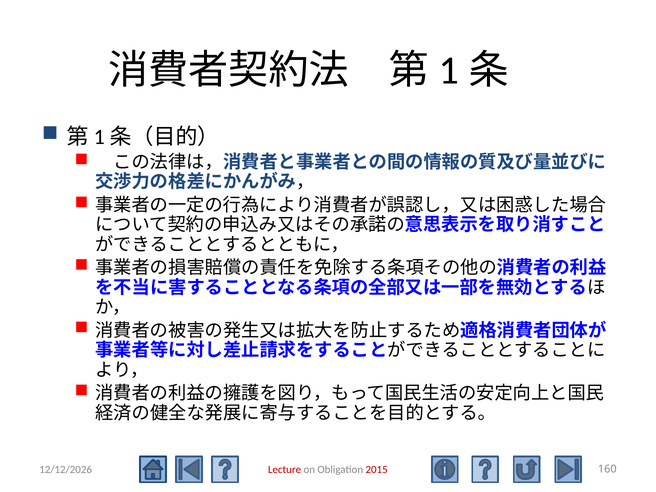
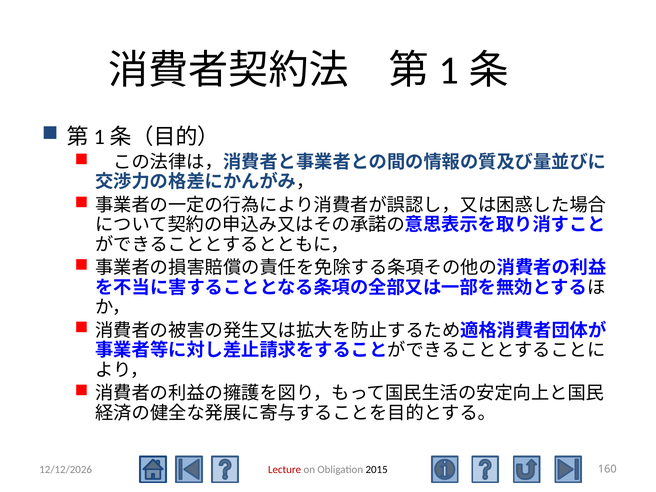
2015 colour: red -> black (377, 470)
